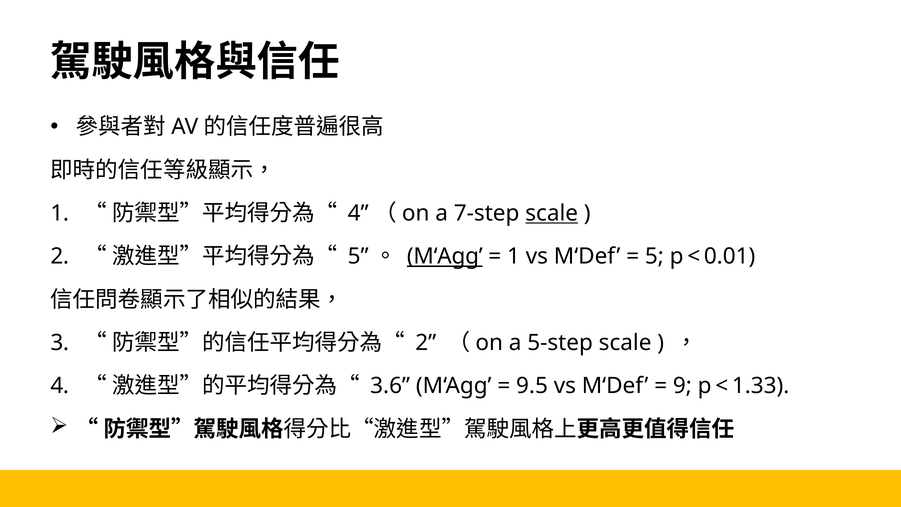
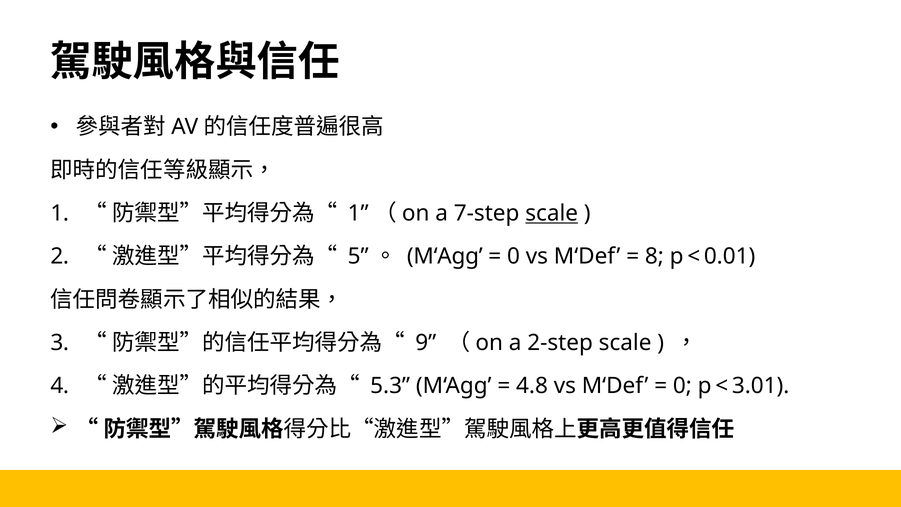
4: 4 -> 1 (358, 213)
M‘Agg underline: present -> none (445, 256)
1: 1 -> 0 (513, 256)
5: 5 -> 8 (654, 256)
2: 2 -> 9 (426, 343)
5-step: 5-step -> 2-step (560, 343)
3.6: 3.6 -> 5.3 (390, 386)
9.5: 9.5 -> 4.8 (532, 386)
9: 9 -> 0 (682, 386)
1.33: 1.33 -> 3.01 (761, 386)
